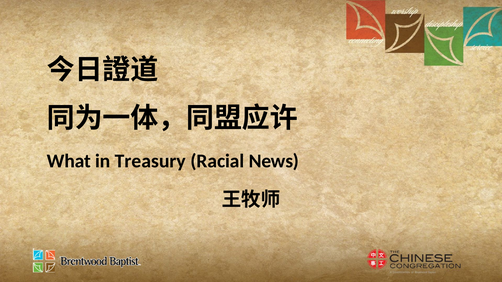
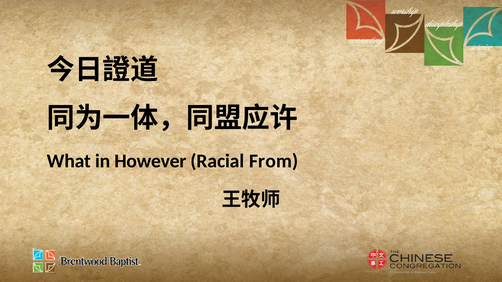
Treasury: Treasury -> However (150, 161)
News: News -> From (274, 161)
